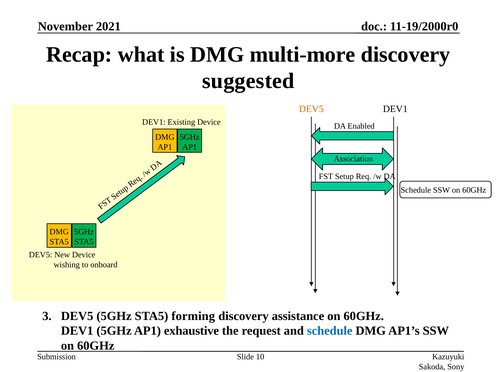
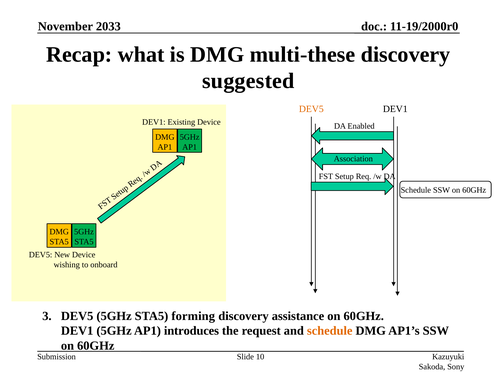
2021: 2021 -> 2033 (108, 27)
multi-more: multi-more -> multi-these (303, 55)
exhaustive: exhaustive -> introduces (191, 332)
schedule colour: blue -> orange (330, 332)
